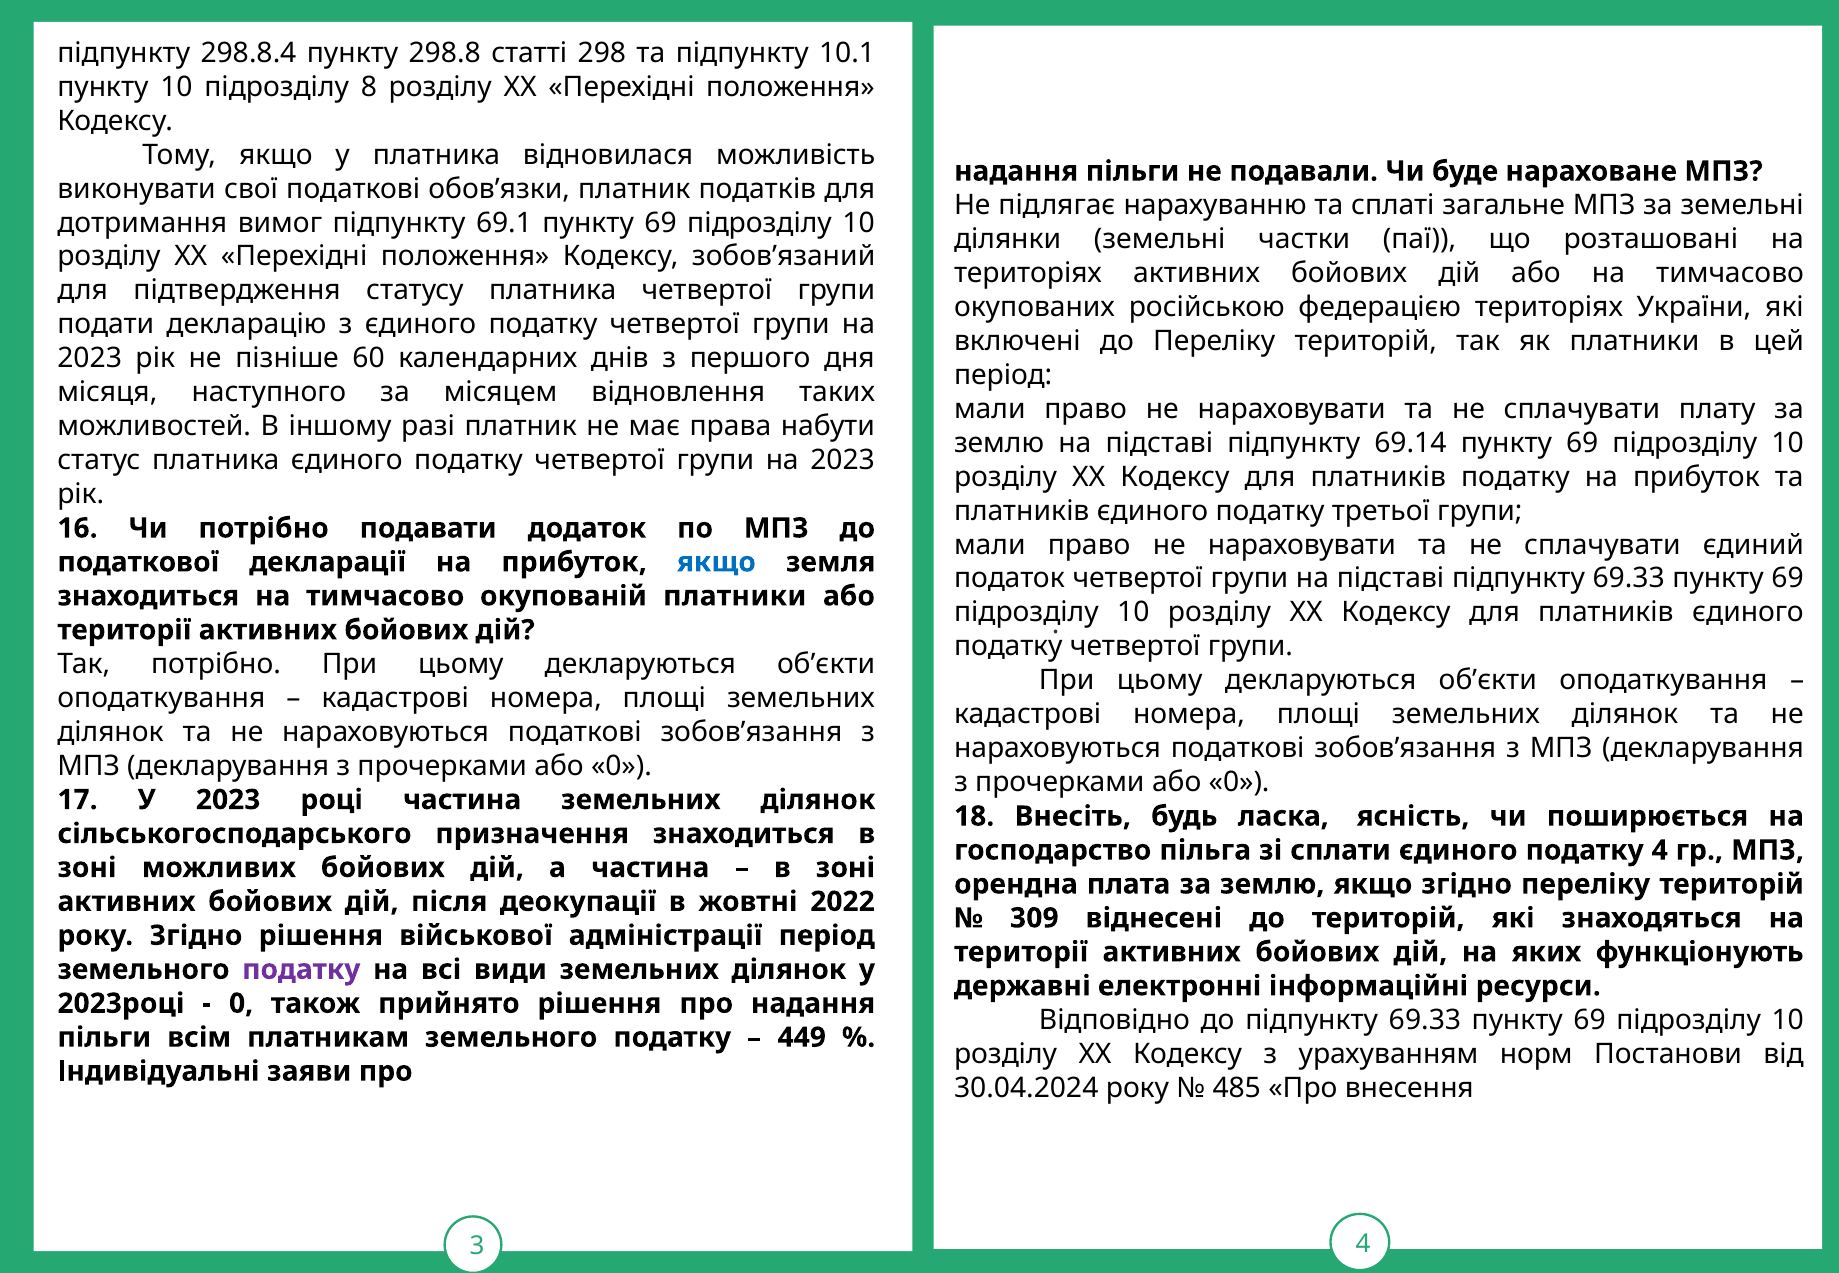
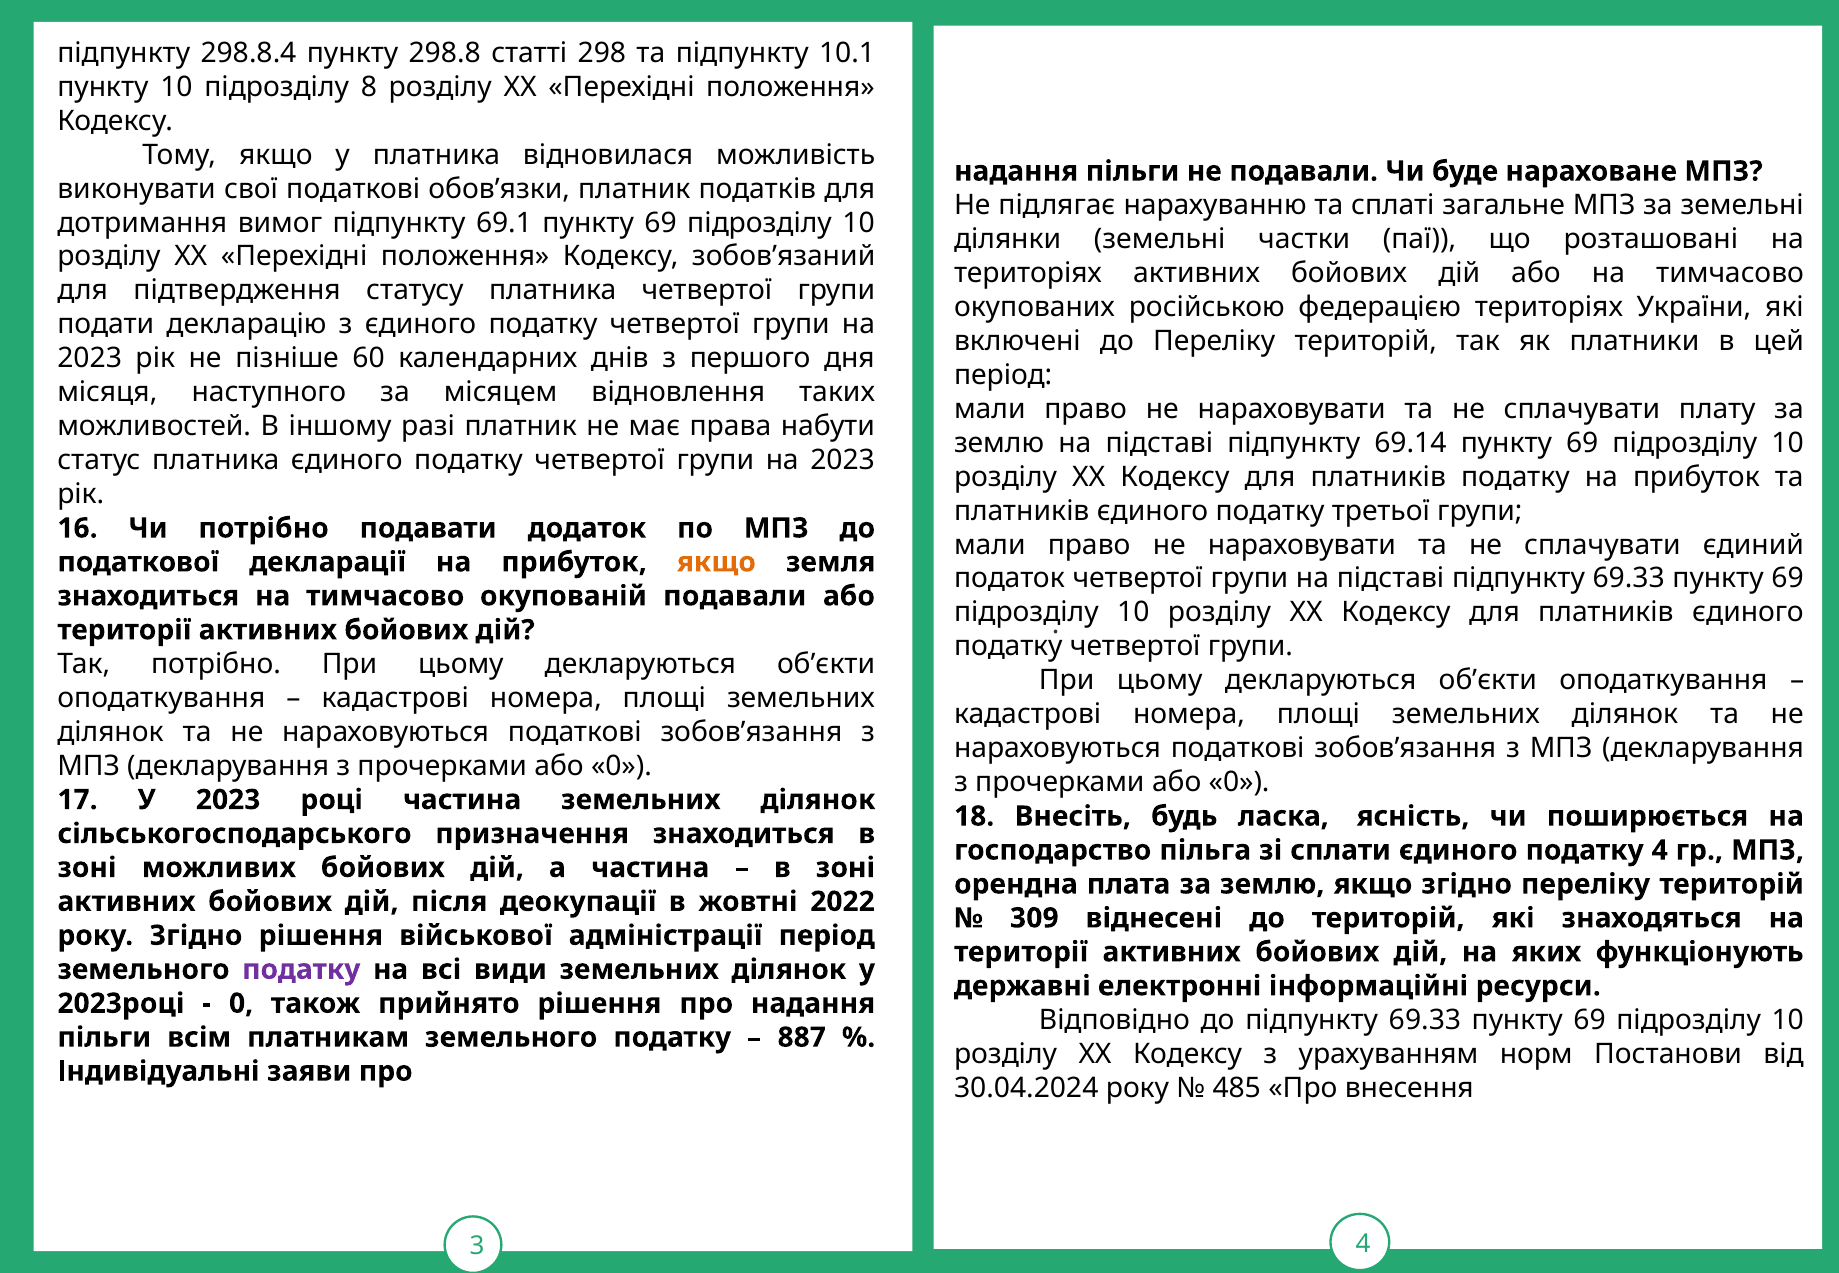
якщо colour: blue -> orange (716, 562)
окупованій платники: платники -> подавали (735, 596)
449: 449 -> 887 (802, 1038)
